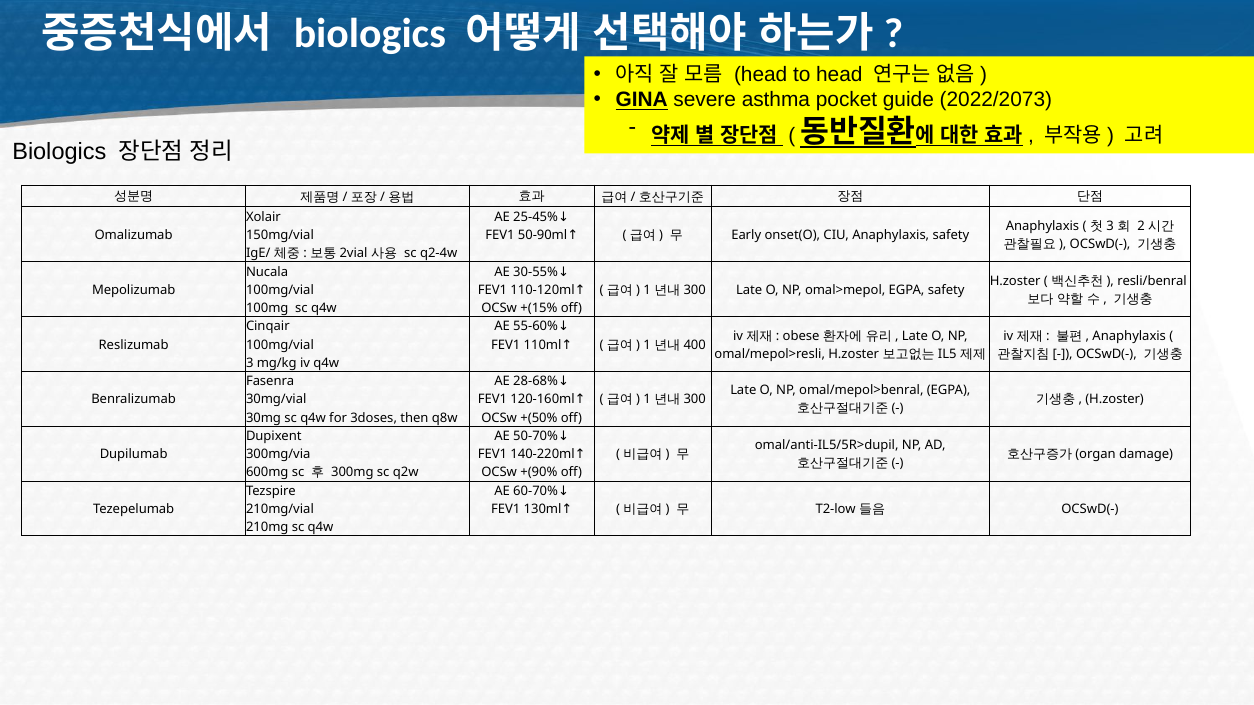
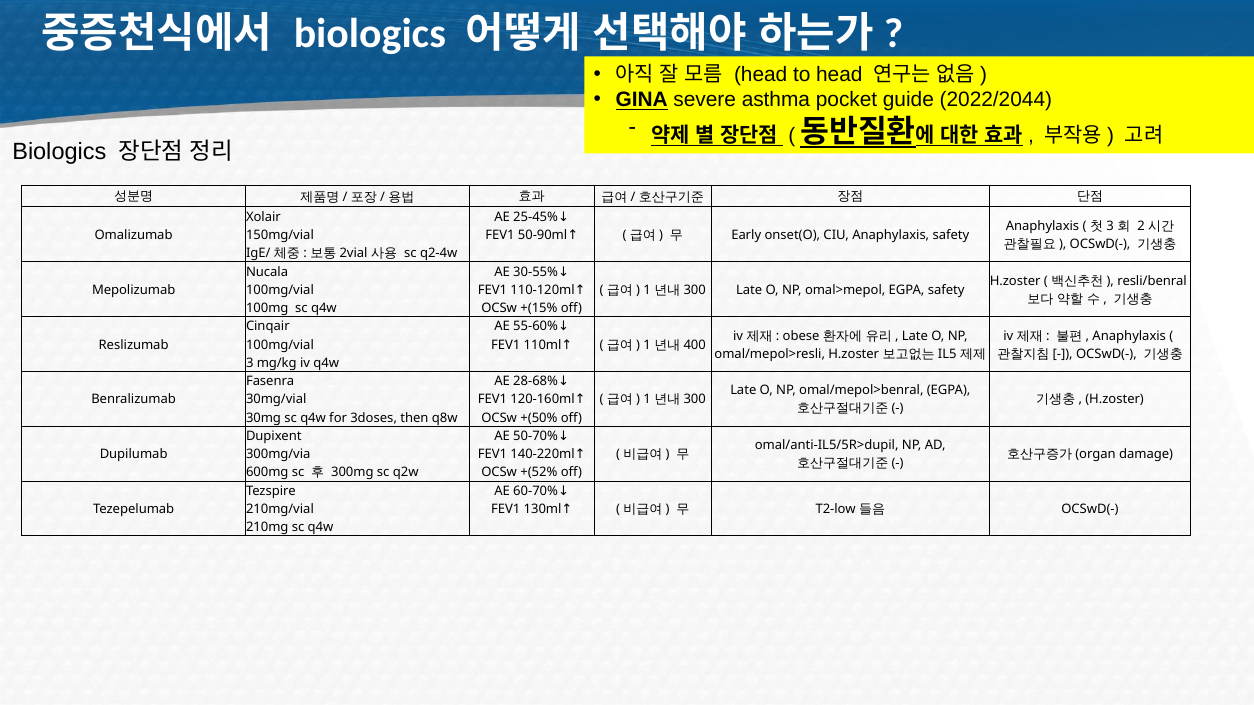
2022/2073: 2022/2073 -> 2022/2044 (996, 100)
+(90%: +(90% -> +(52% (539, 473)
